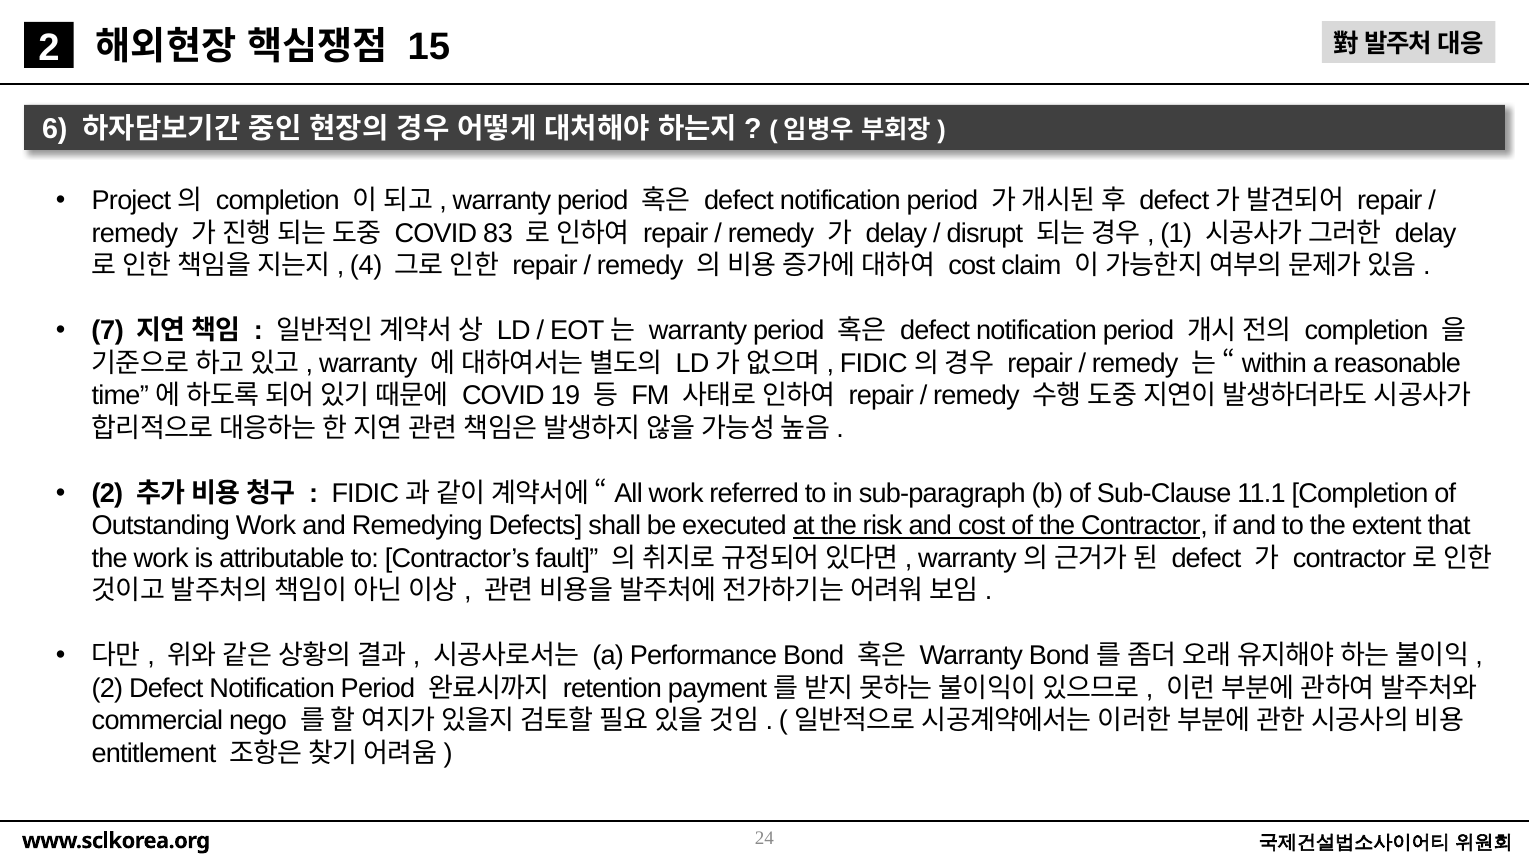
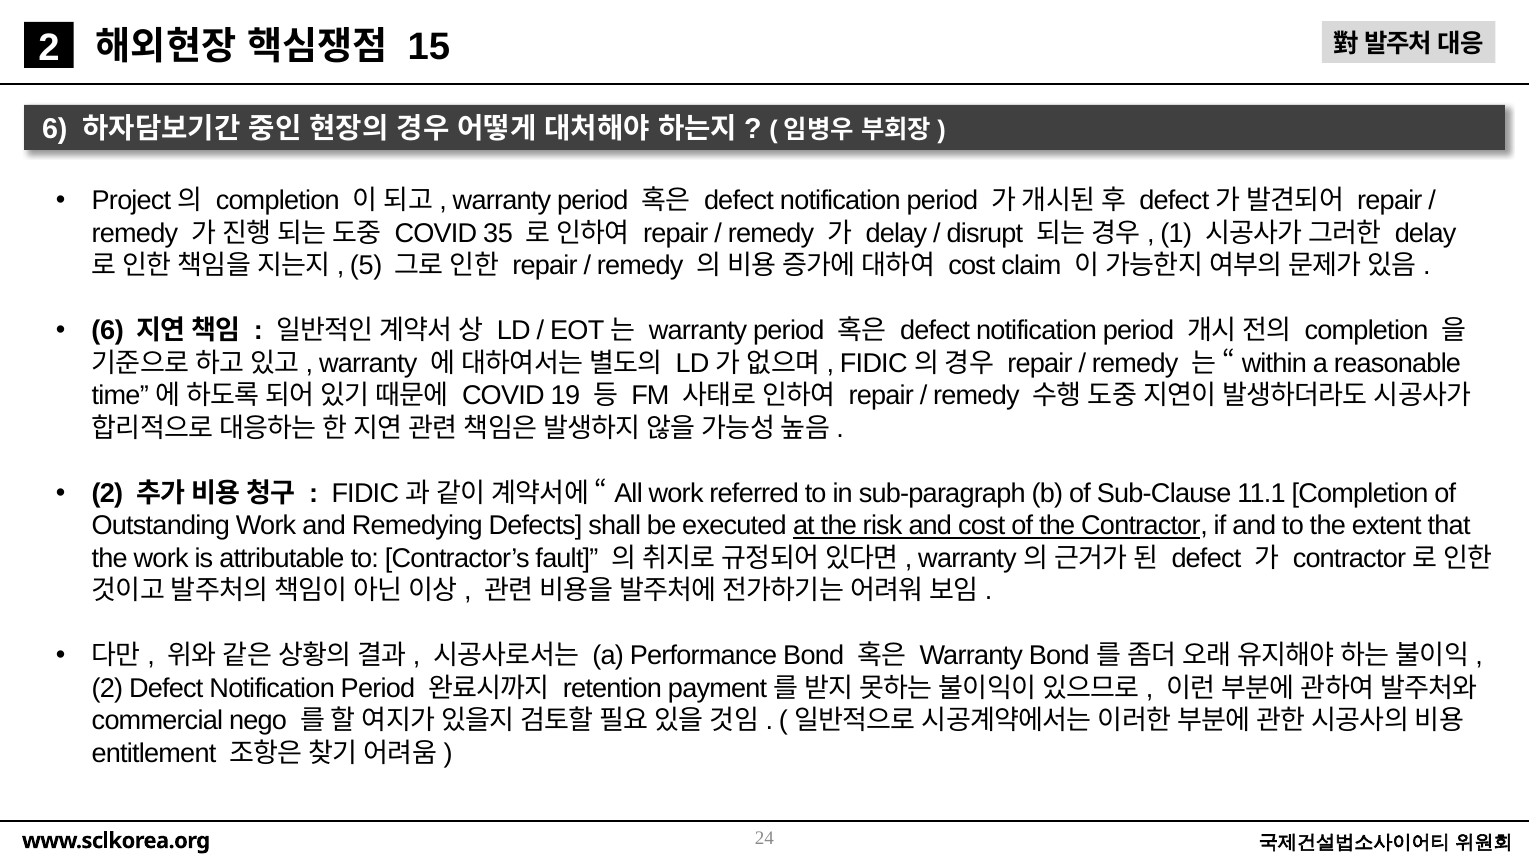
83: 83 -> 35 (498, 234)
4: 4 -> 5 (366, 266)
7: 7 -> 6 (108, 331)
